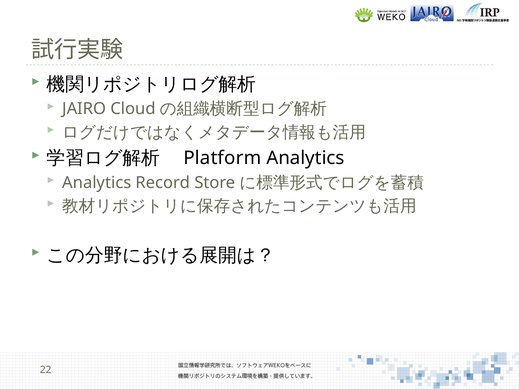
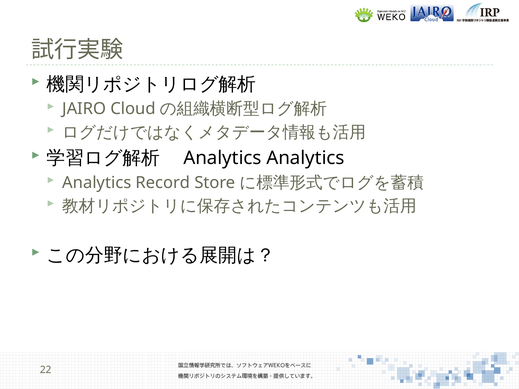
Platform: Platform -> Analytics (222, 158)
